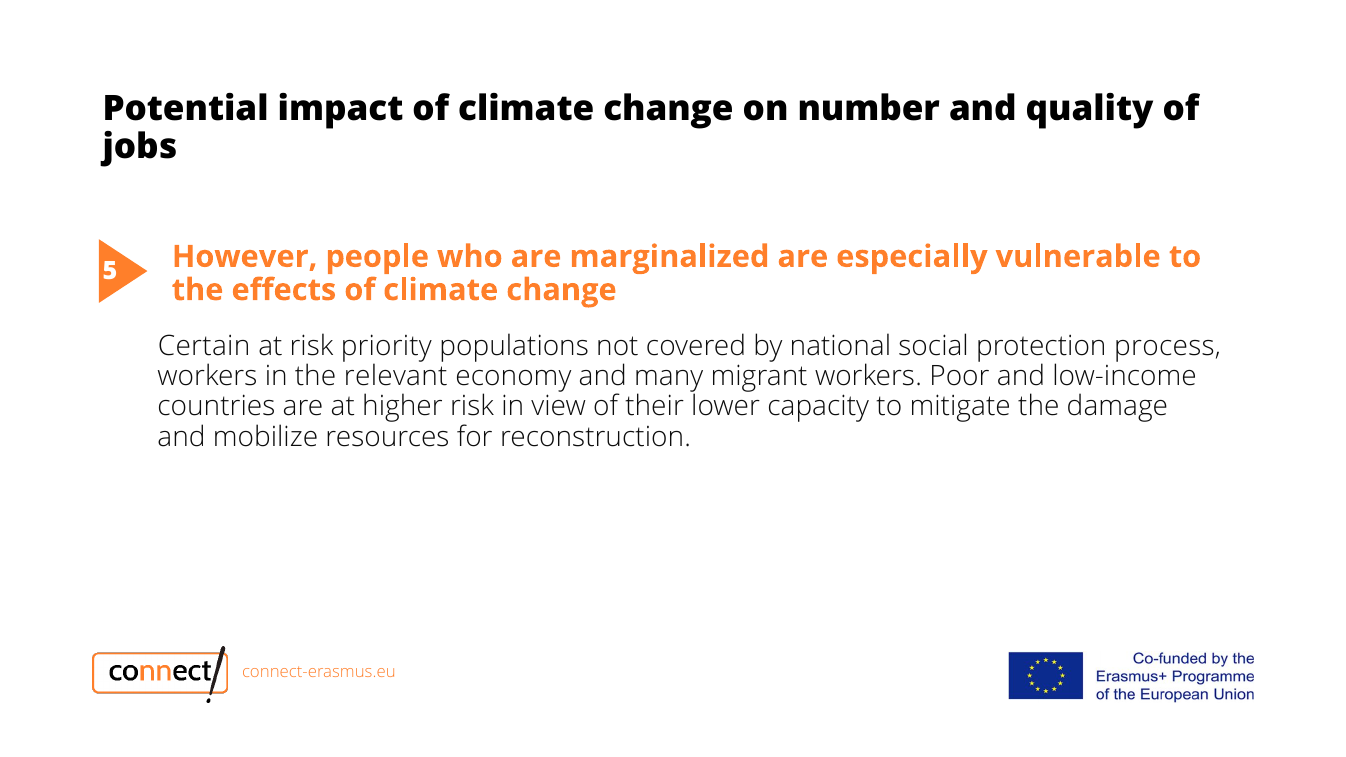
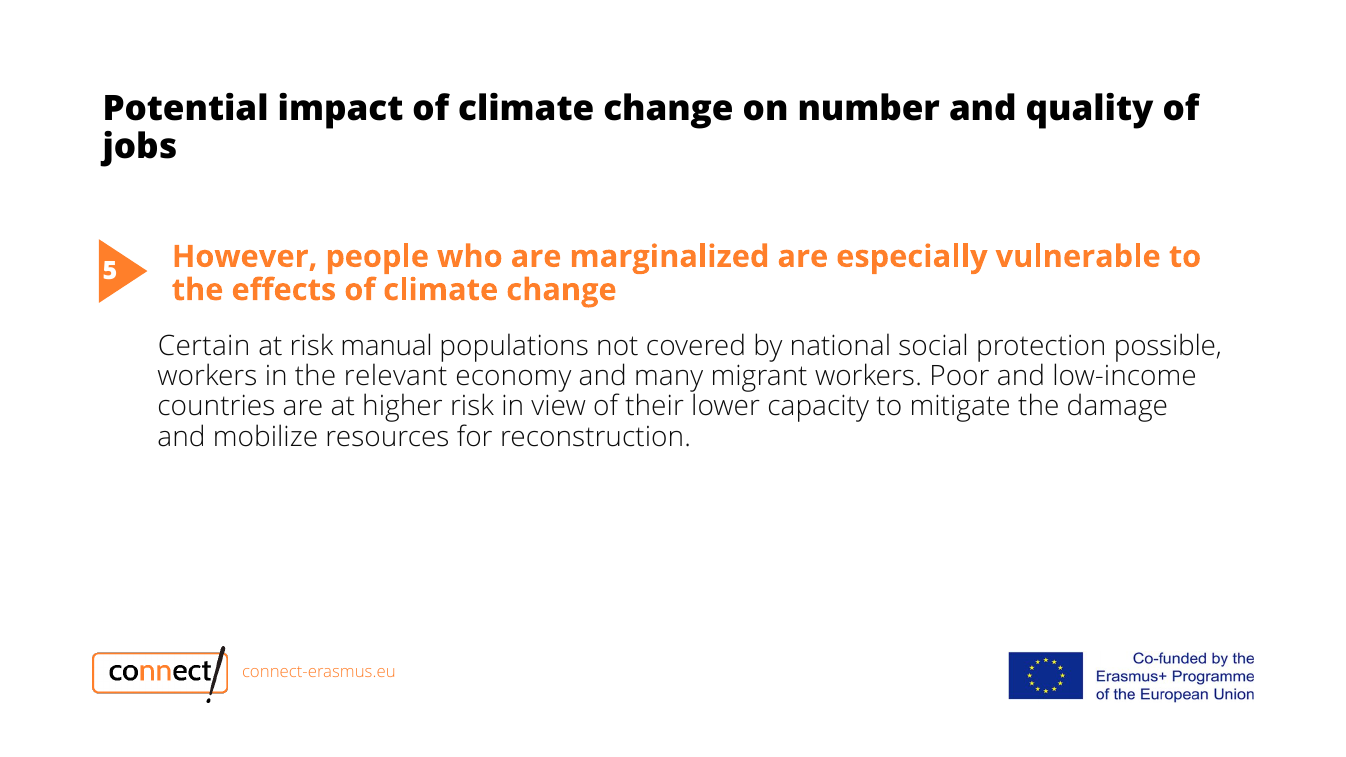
priority: priority -> manual (387, 346)
process: process -> possible (1168, 346)
